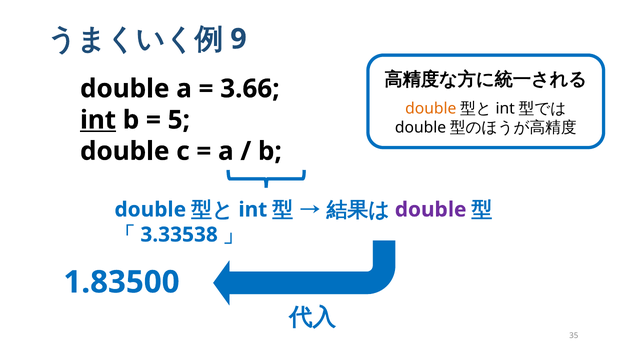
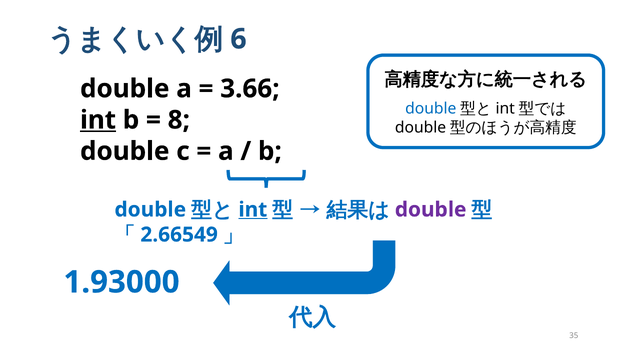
9: 9 -> 6 (238, 39)
double colour: orange -> blue (431, 109)
5: 5 -> 8 (179, 120)
int underline: none -> present (253, 210)
3.33538: 3.33538 -> 2.66549 (179, 235)
1.83500: 1.83500 -> 1.93000 (122, 282)
